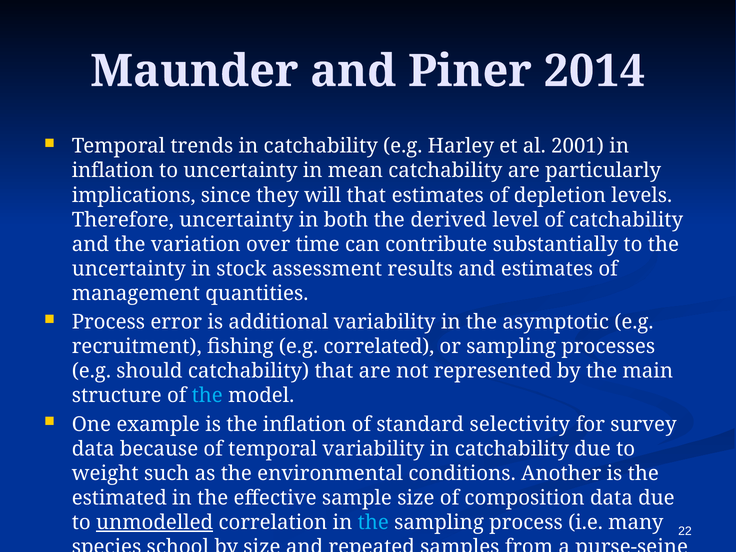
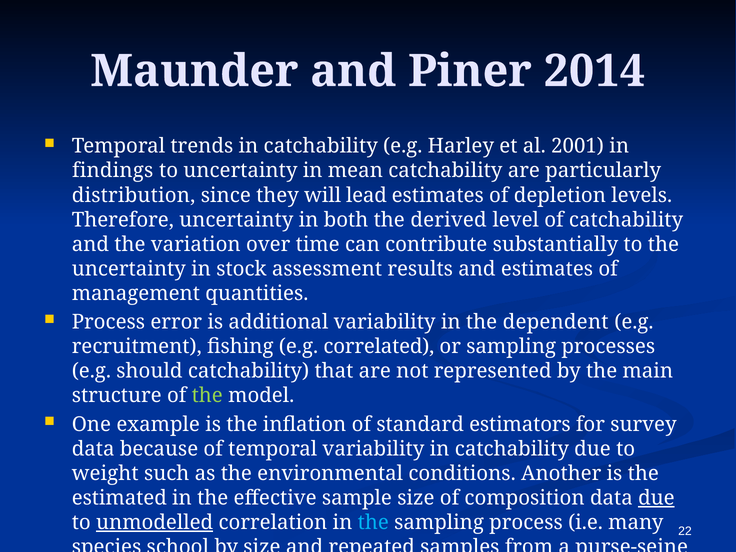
inflation: inflation -> findings (113, 171)
implications: implications -> distribution (134, 195)
will that: that -> lead (366, 195)
asymptotic: asymptotic -> dependent (556, 322)
the colour: light blue -> light green (207, 396)
selectivity: selectivity -> estimators (520, 424)
due underline: none -> present (656, 498)
